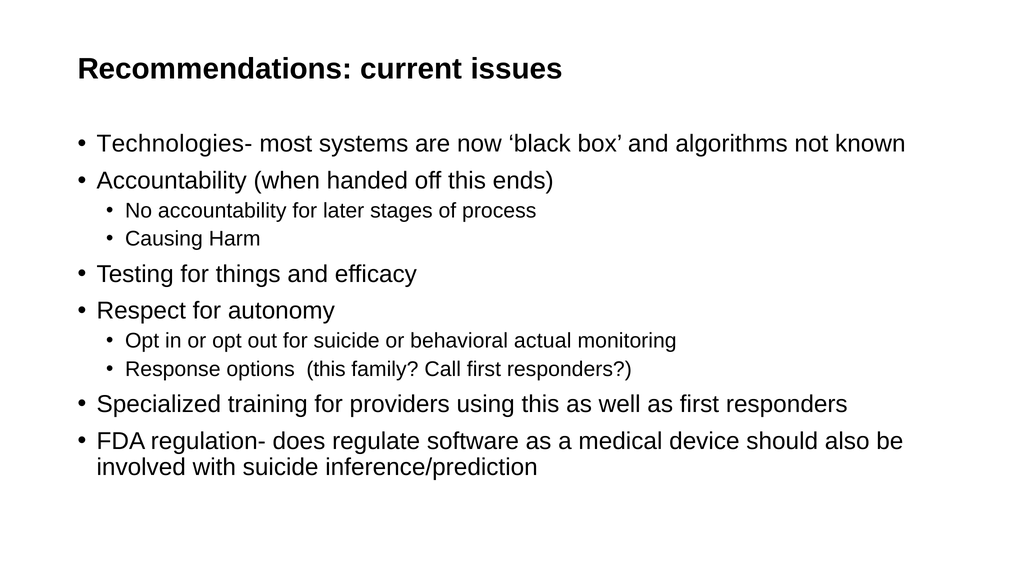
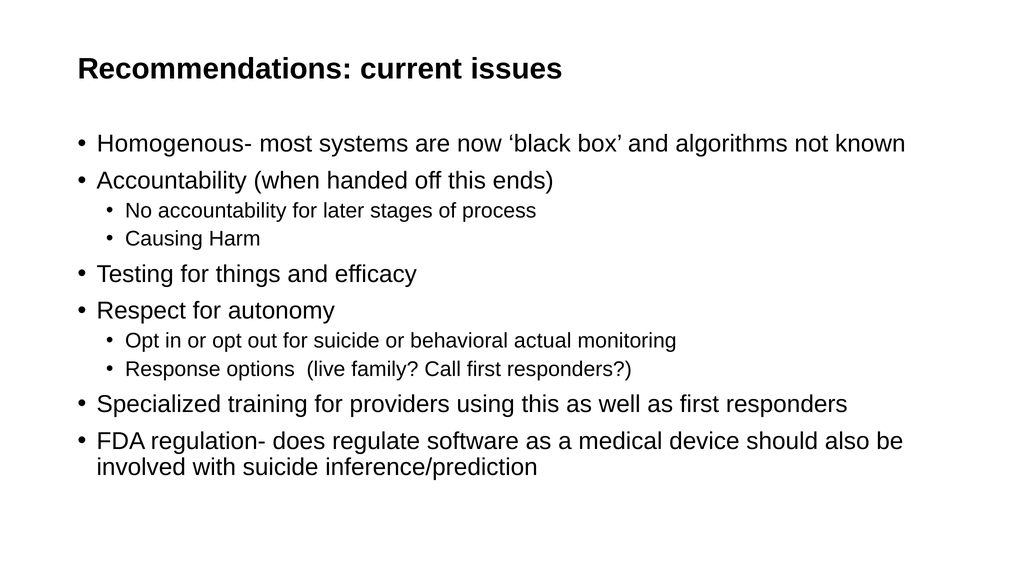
Technologies-: Technologies- -> Homogenous- (174, 144)
options this: this -> live (326, 369)
